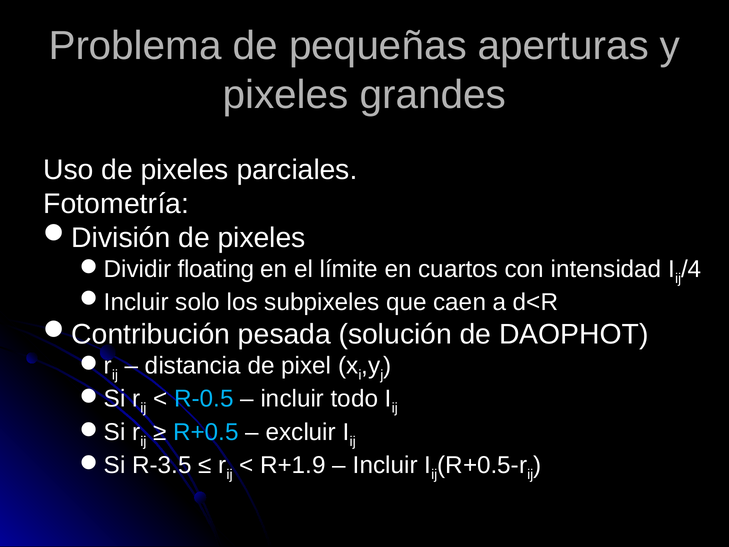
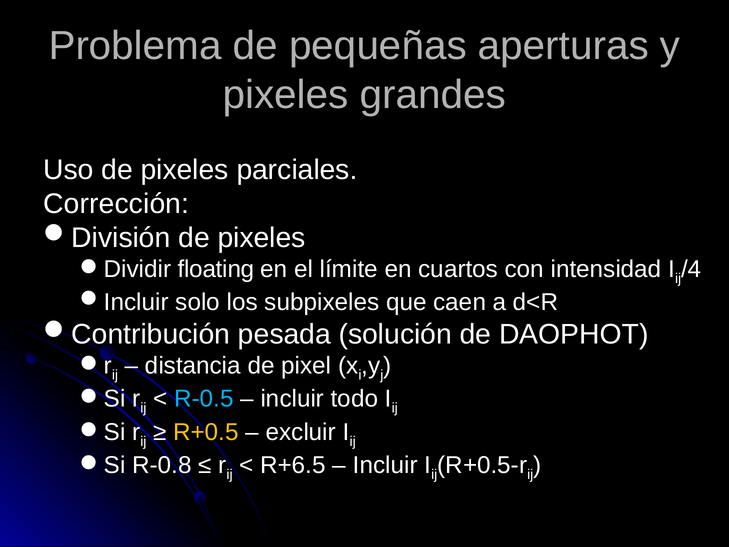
Fotometría: Fotometría -> Corrección (116, 204)
R+0.5 colour: light blue -> yellow (206, 432)
R-3.5: R-3.5 -> R-0.8 (162, 465)
R+1.9: R+1.9 -> R+6.5 (293, 465)
